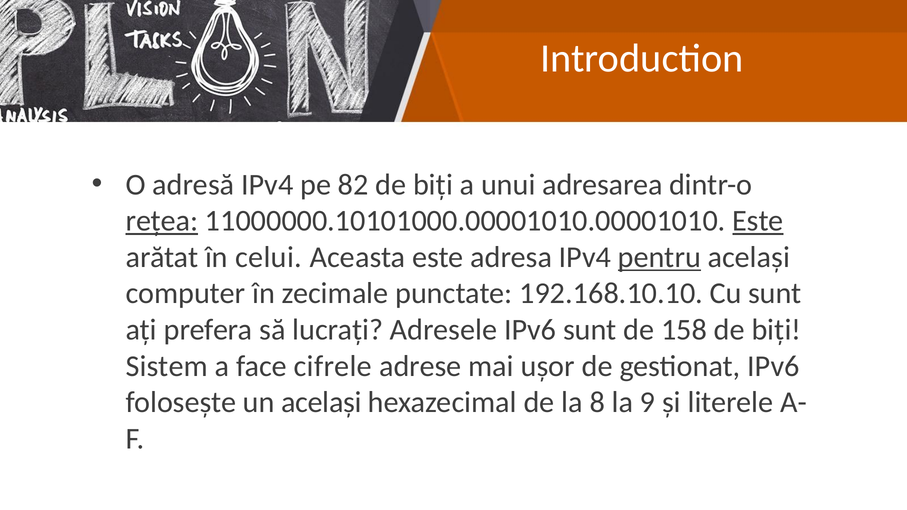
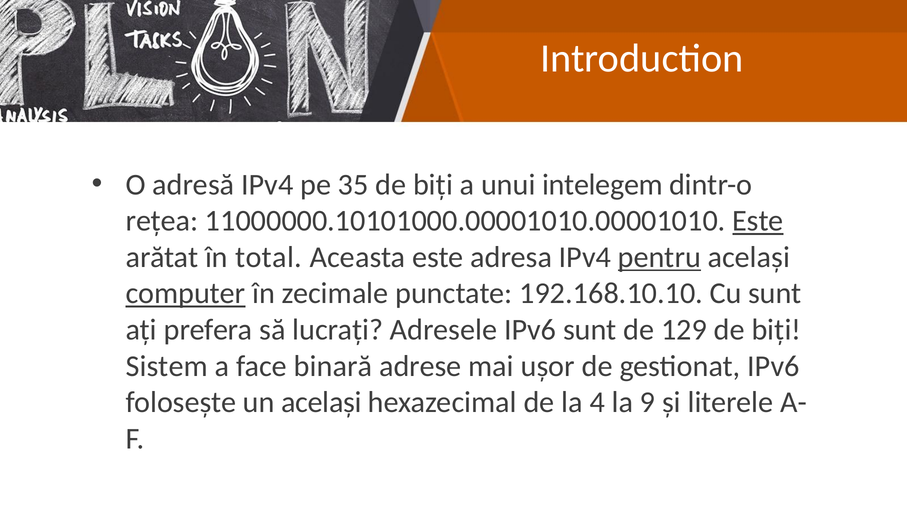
82: 82 -> 35 (353, 185)
adresarea: adresarea -> intelegem (602, 185)
rețea underline: present -> none (162, 221)
celui: celui -> total (269, 257)
computer underline: none -> present (186, 294)
158: 158 -> 129 (684, 330)
cifrele: cifrele -> binară (333, 366)
8: 8 -> 4 (597, 402)
